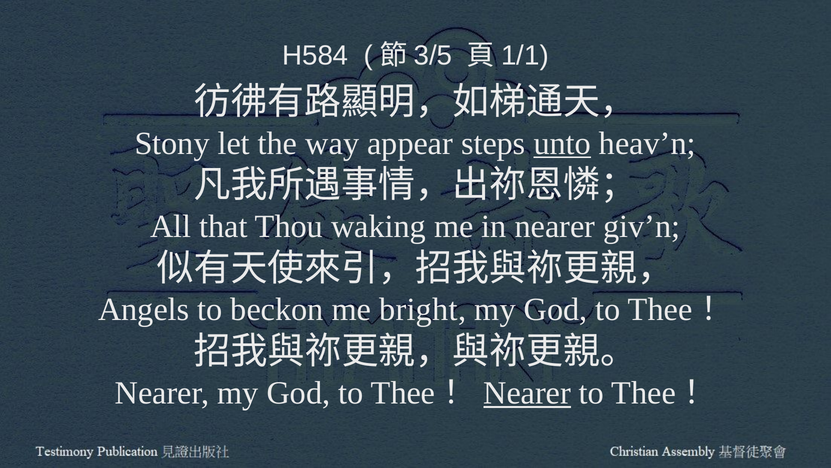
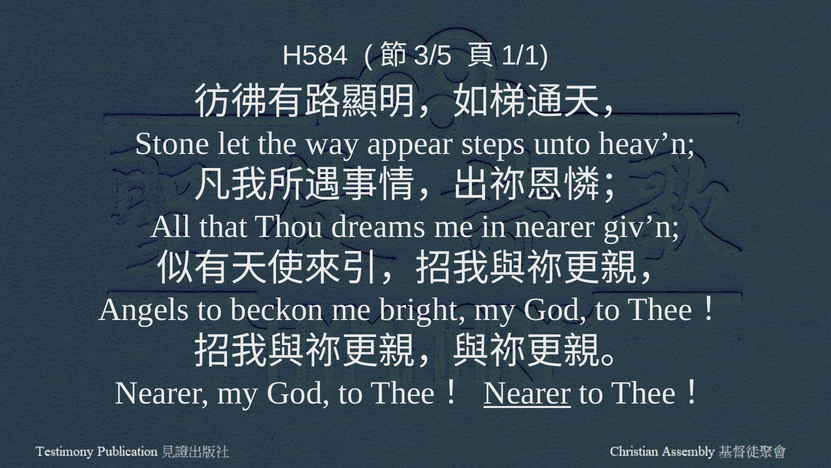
Stony: Stony -> Stone (172, 143)
unto underline: present -> none (562, 143)
waking: waking -> dreams (378, 226)
